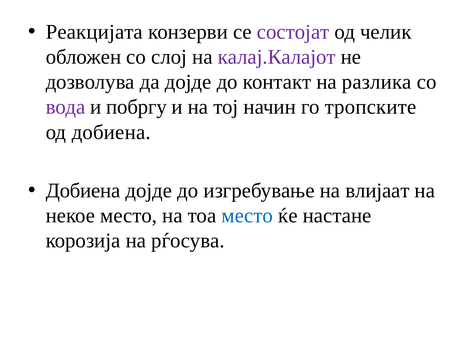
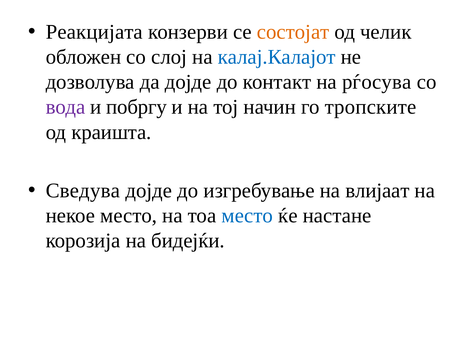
состојат colour: purple -> orange (293, 32)
калај.Калајот colour: purple -> blue (277, 57)
разлика: разлика -> рѓосува (377, 82)
од добиена: добиена -> краишта (111, 132)
Добиена: Добиена -> Сведува (83, 190)
рѓосува: рѓосува -> бидејќи (188, 240)
